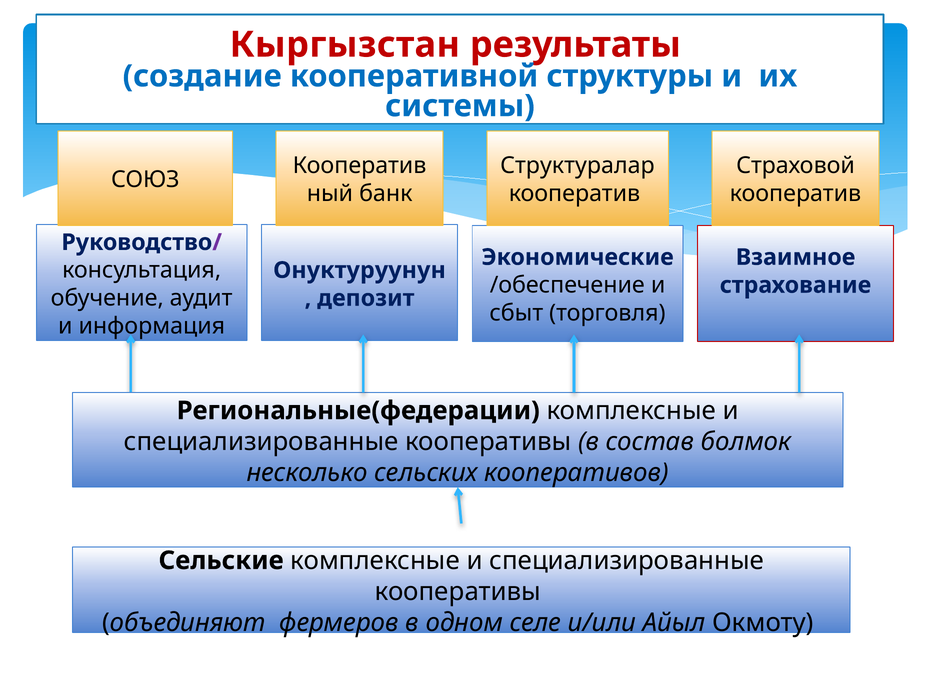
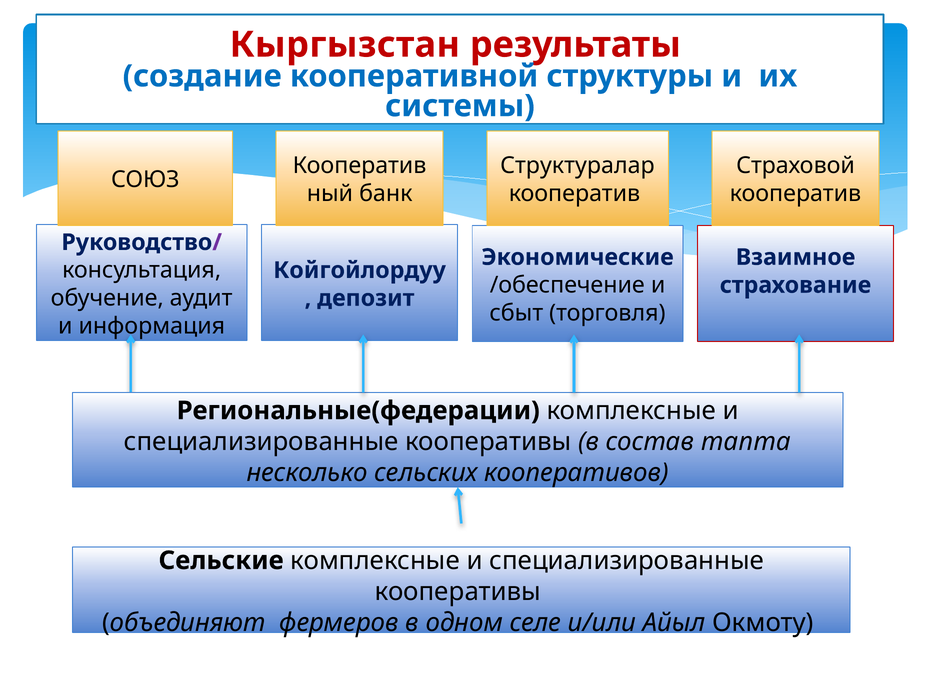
Онуктуруунун: Онуктуруунун -> Койгойлордуу (360, 270)
болмок: болмок -> тапта (746, 441)
